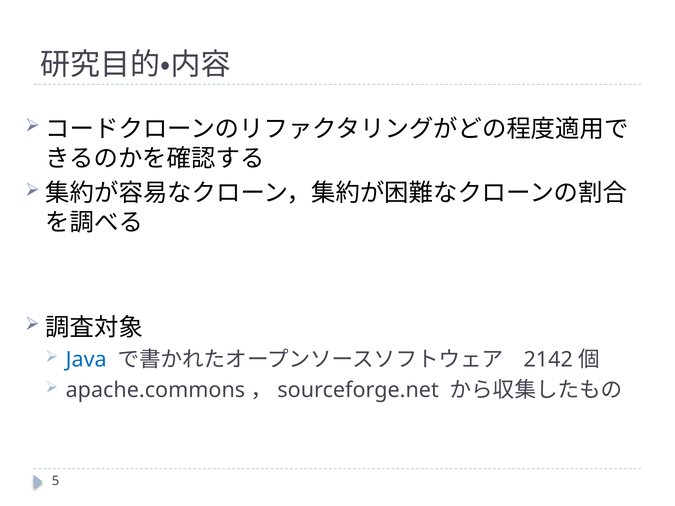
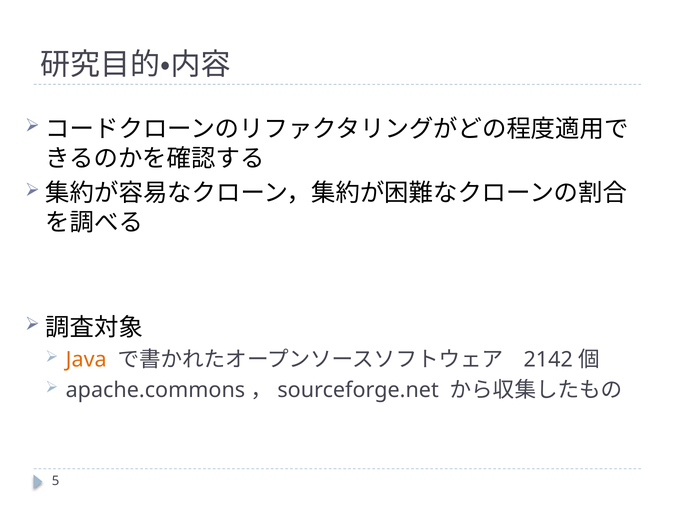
Java colour: blue -> orange (86, 360)
